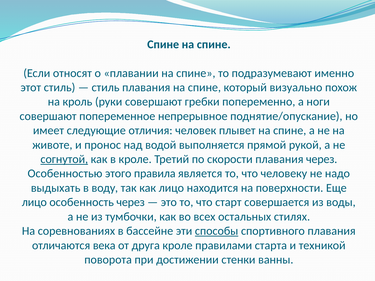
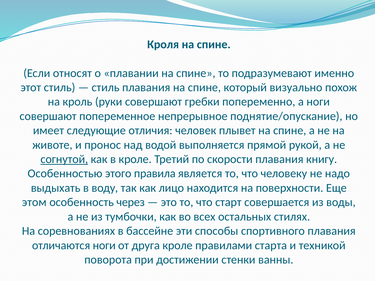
Спине: Спине -> Кроля (163, 44)
плавания через: через -> книгу (322, 159)
лицо: лицо -> этом (34, 202)
способы underline: present -> none (217, 231)
отличаются века: века -> ноги (104, 246)
